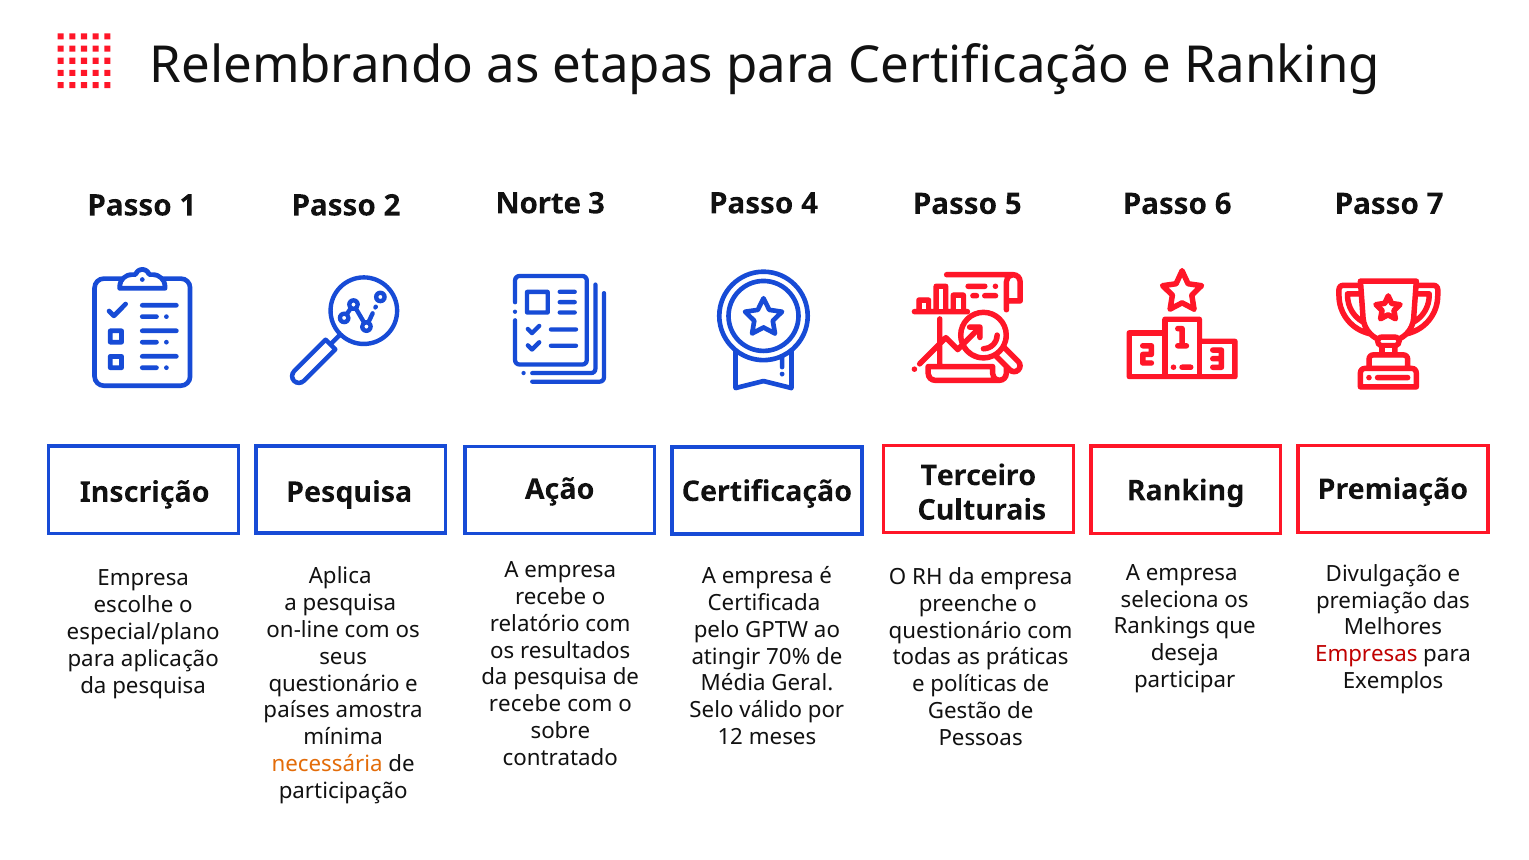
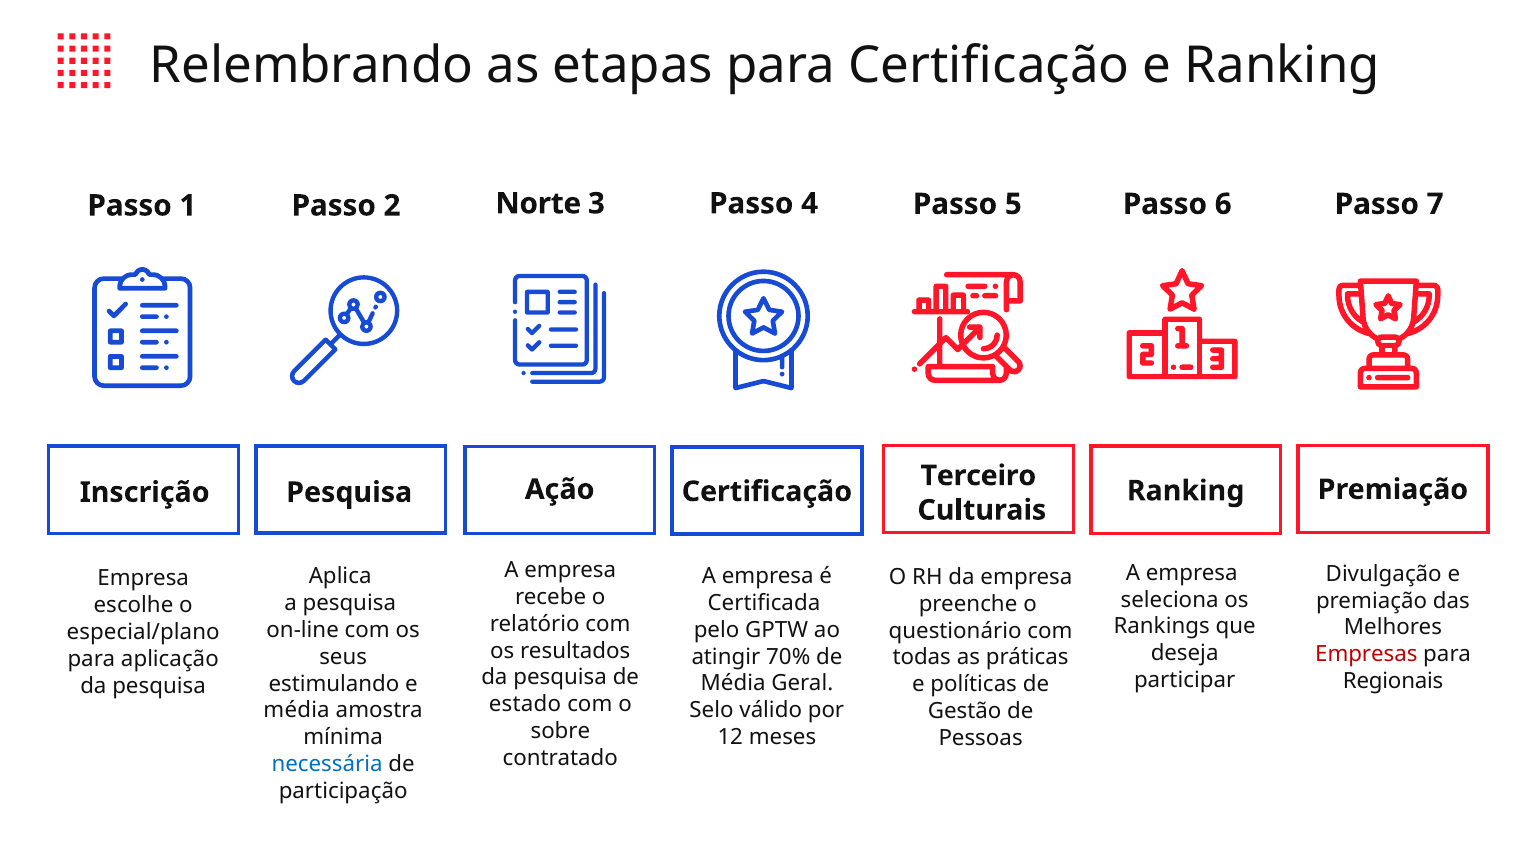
Exemplos: Exemplos -> Regionais (1393, 681)
questionário: questionário -> estimulando (334, 684)
recebe: recebe -> estado (525, 704)
países: países -> média (297, 710)
necessária colour: orange -> blue (327, 764)
